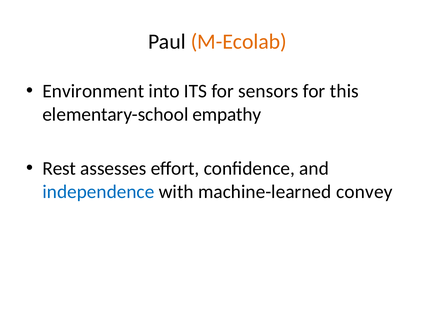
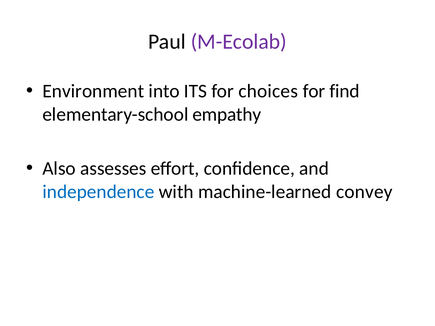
M-Ecolab colour: orange -> purple (239, 42)
sensors: sensors -> choices (268, 91)
this: this -> find (344, 91)
Rest: Rest -> Also (59, 169)
